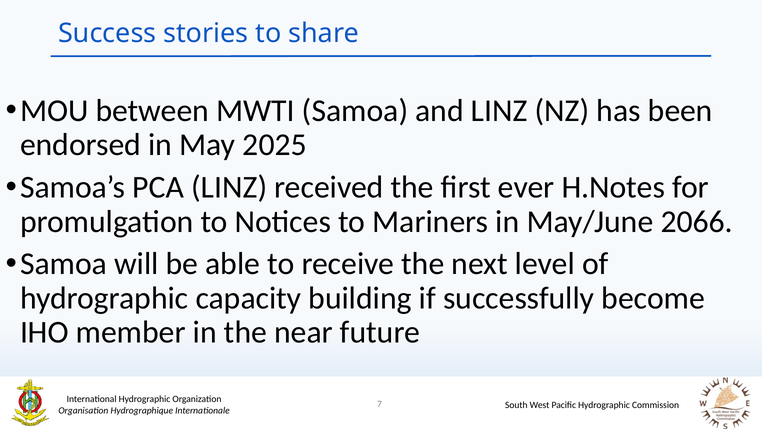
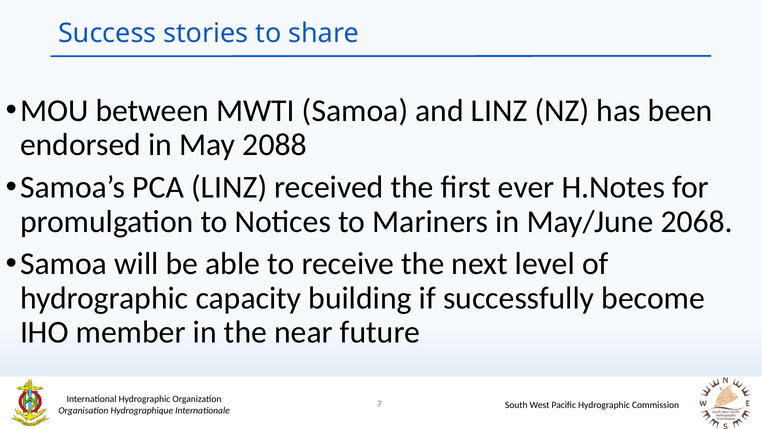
2025: 2025 -> 2088 (275, 145)
2066: 2066 -> 2068 (697, 221)
